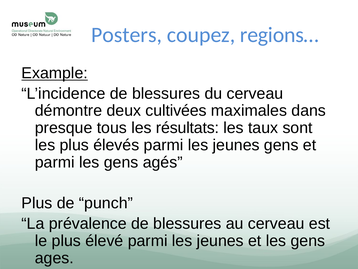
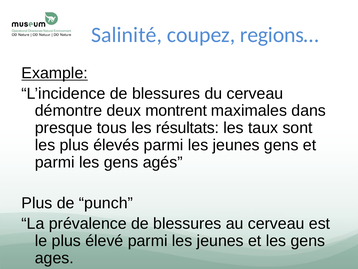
Posters: Posters -> Salinité (127, 35)
cultivées: cultivées -> montrent (176, 111)
